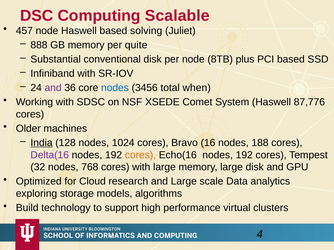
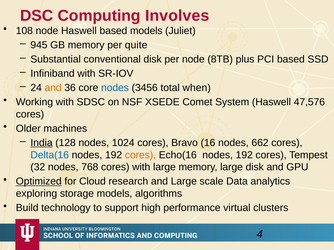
Scalable: Scalable -> Involves (177, 16)
457: 457 -> 108 (24, 31)
based solving: solving -> models (146, 31)
888: 888 -> 945 (39, 45)
and colour: purple -> orange (53, 88)
87,776: 87,776 -> 47,576 (309, 102)
188: 188 -> 662 (260, 143)
Delta(16 colour: purple -> blue (50, 155)
Optimized underline: none -> present (39, 182)
